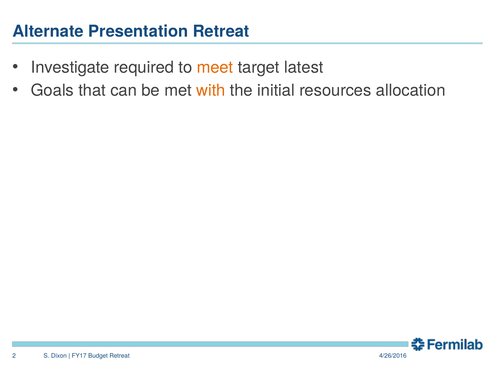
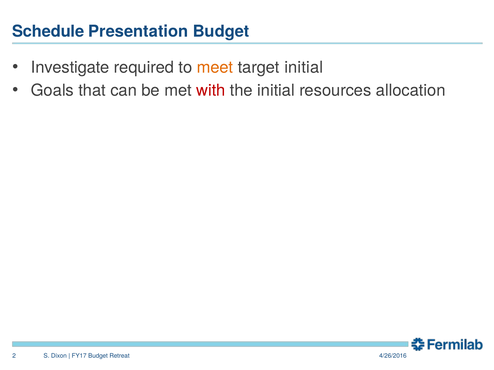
Alternate: Alternate -> Schedule (48, 32)
Presentation Retreat: Retreat -> Budget (221, 32)
target latest: latest -> initial (304, 67)
with colour: orange -> red (211, 90)
